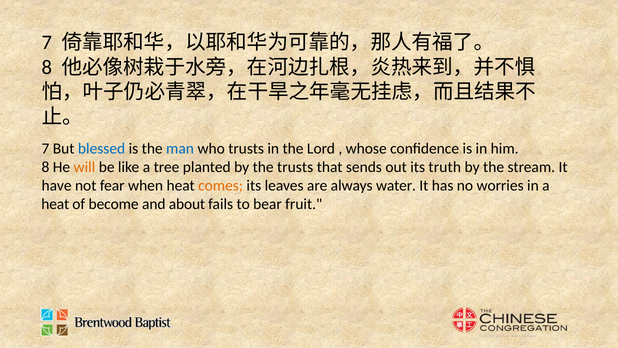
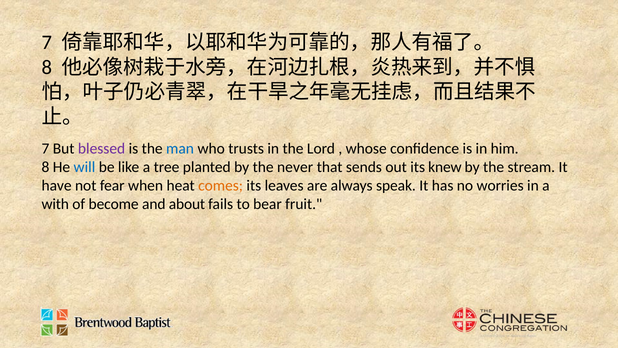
blessed colour: blue -> purple (102, 148)
will colour: orange -> blue (84, 167)
the trusts: trusts -> never (295, 167)
truth: truth -> knew (445, 167)
water: water -> speak (396, 185)
heat: heat -> with (55, 204)
